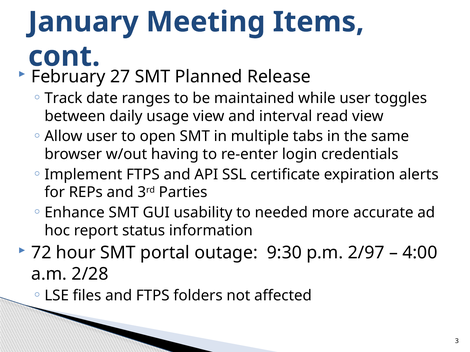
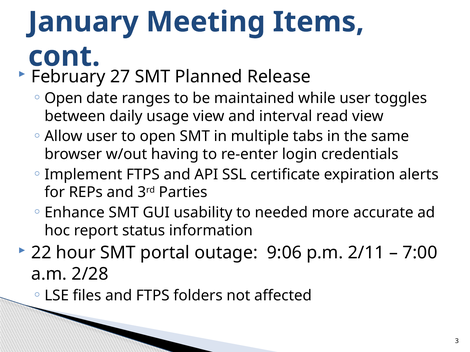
Track: Track -> Open (63, 98)
72: 72 -> 22 (41, 253)
9:30: 9:30 -> 9:06 (284, 253)
2/97: 2/97 -> 2/11 (366, 253)
4:00: 4:00 -> 7:00 (420, 253)
